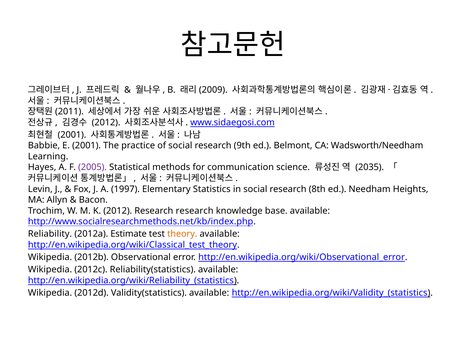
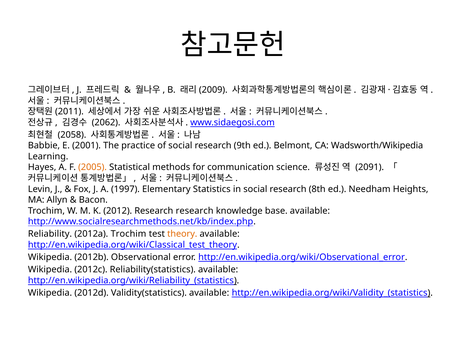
2012: 2012 -> 2062 (106, 123)
2001: 2001 -> 2058 (72, 135)
Wadsworth/Needham: Wadsworth/Needham -> Wadsworth/Wikipedia (377, 146)
2005 colour: purple -> orange (92, 168)
2035: 2035 -> 2091 (370, 168)
2012a Estimate: Estimate -> Trochim (128, 234)
